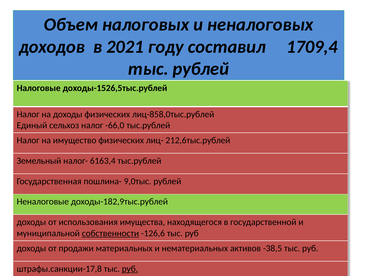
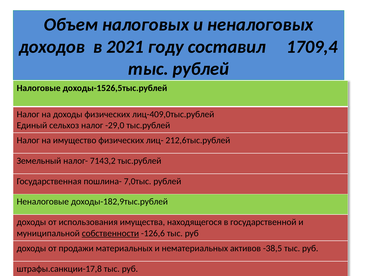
лиц-858,0тыс.рублей: лиц-858,0тыс.рублей -> лиц-409,0тыс.рублей (173, 114)
-66,0: -66,0 -> -29,0 (115, 125)
6163,4: 6163,4 -> 7143,2 (103, 161)
9,0тыс: 9,0тыс -> 7,0тыс (138, 181)
руб underline: present -> none (130, 269)
